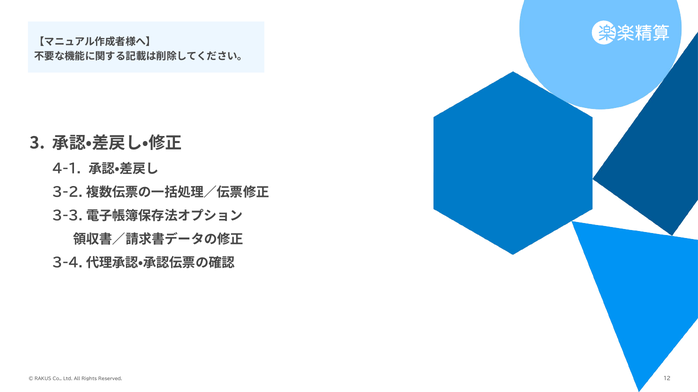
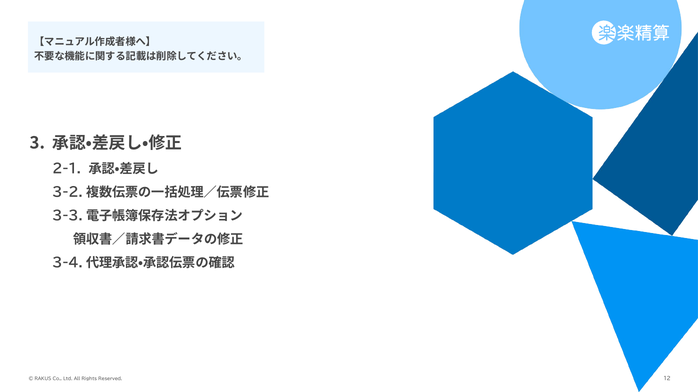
4-1: 4-1 -> 2-1 (67, 169)
